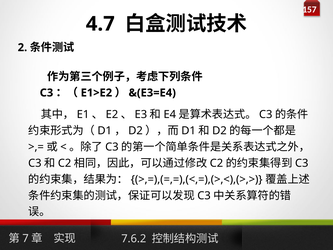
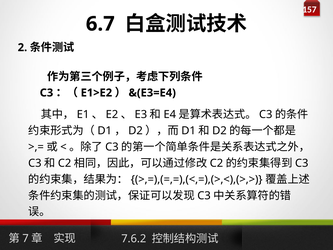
4.7: 4.7 -> 6.7 (100, 24)
